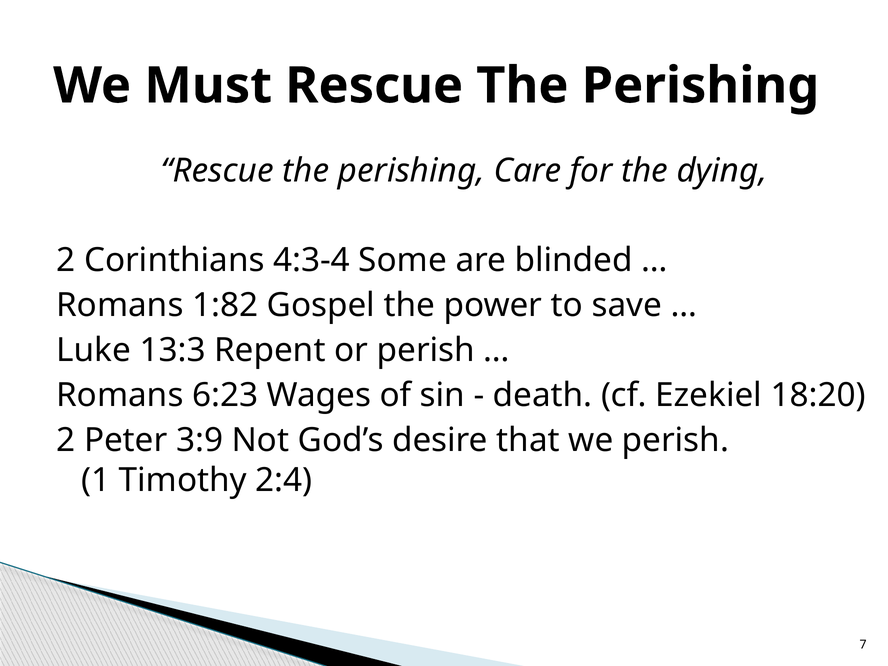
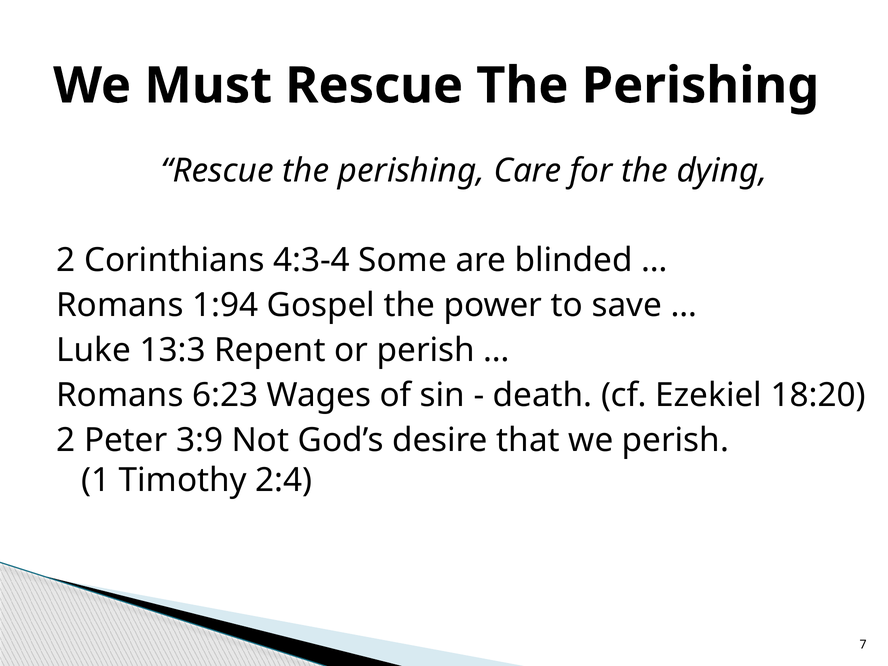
1:82: 1:82 -> 1:94 (225, 305)
